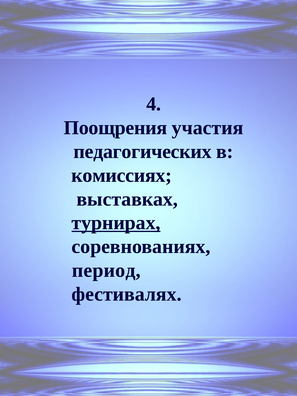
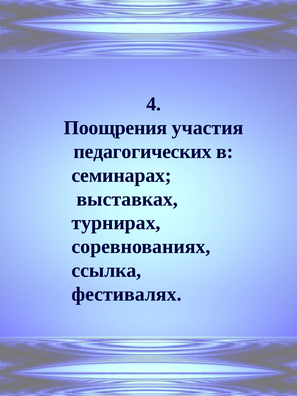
комиссиях: комиссиях -> семинарах (122, 175)
турнирах underline: present -> none (116, 223)
период: период -> ссылка (106, 270)
